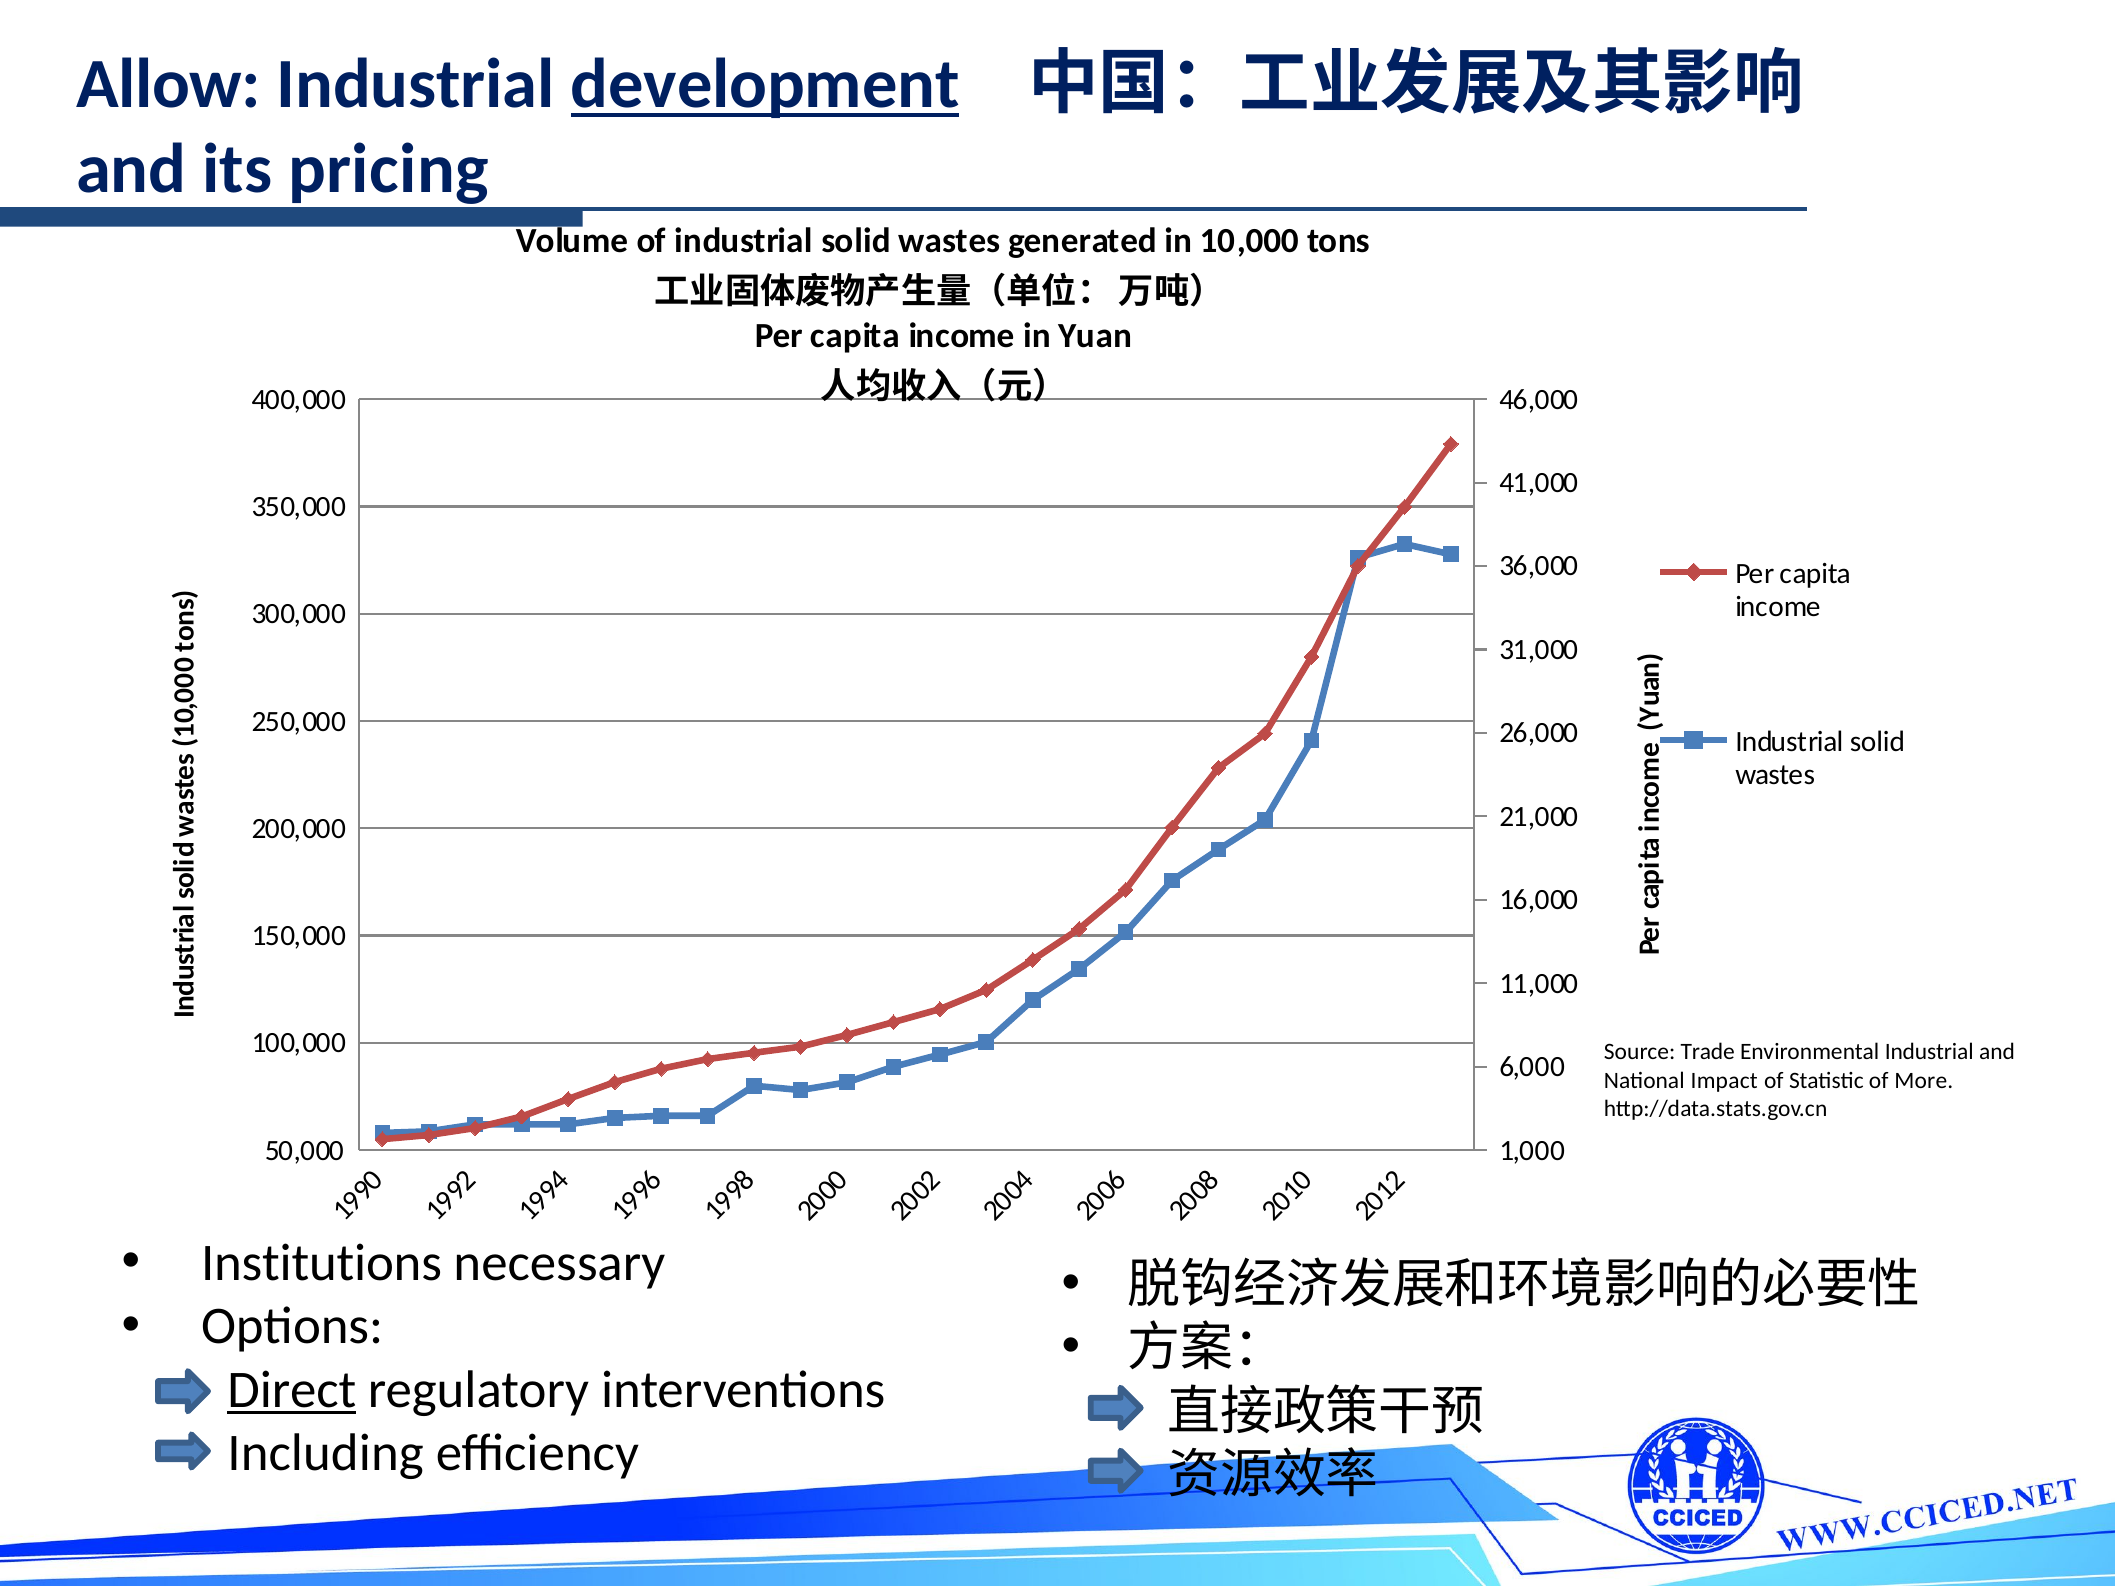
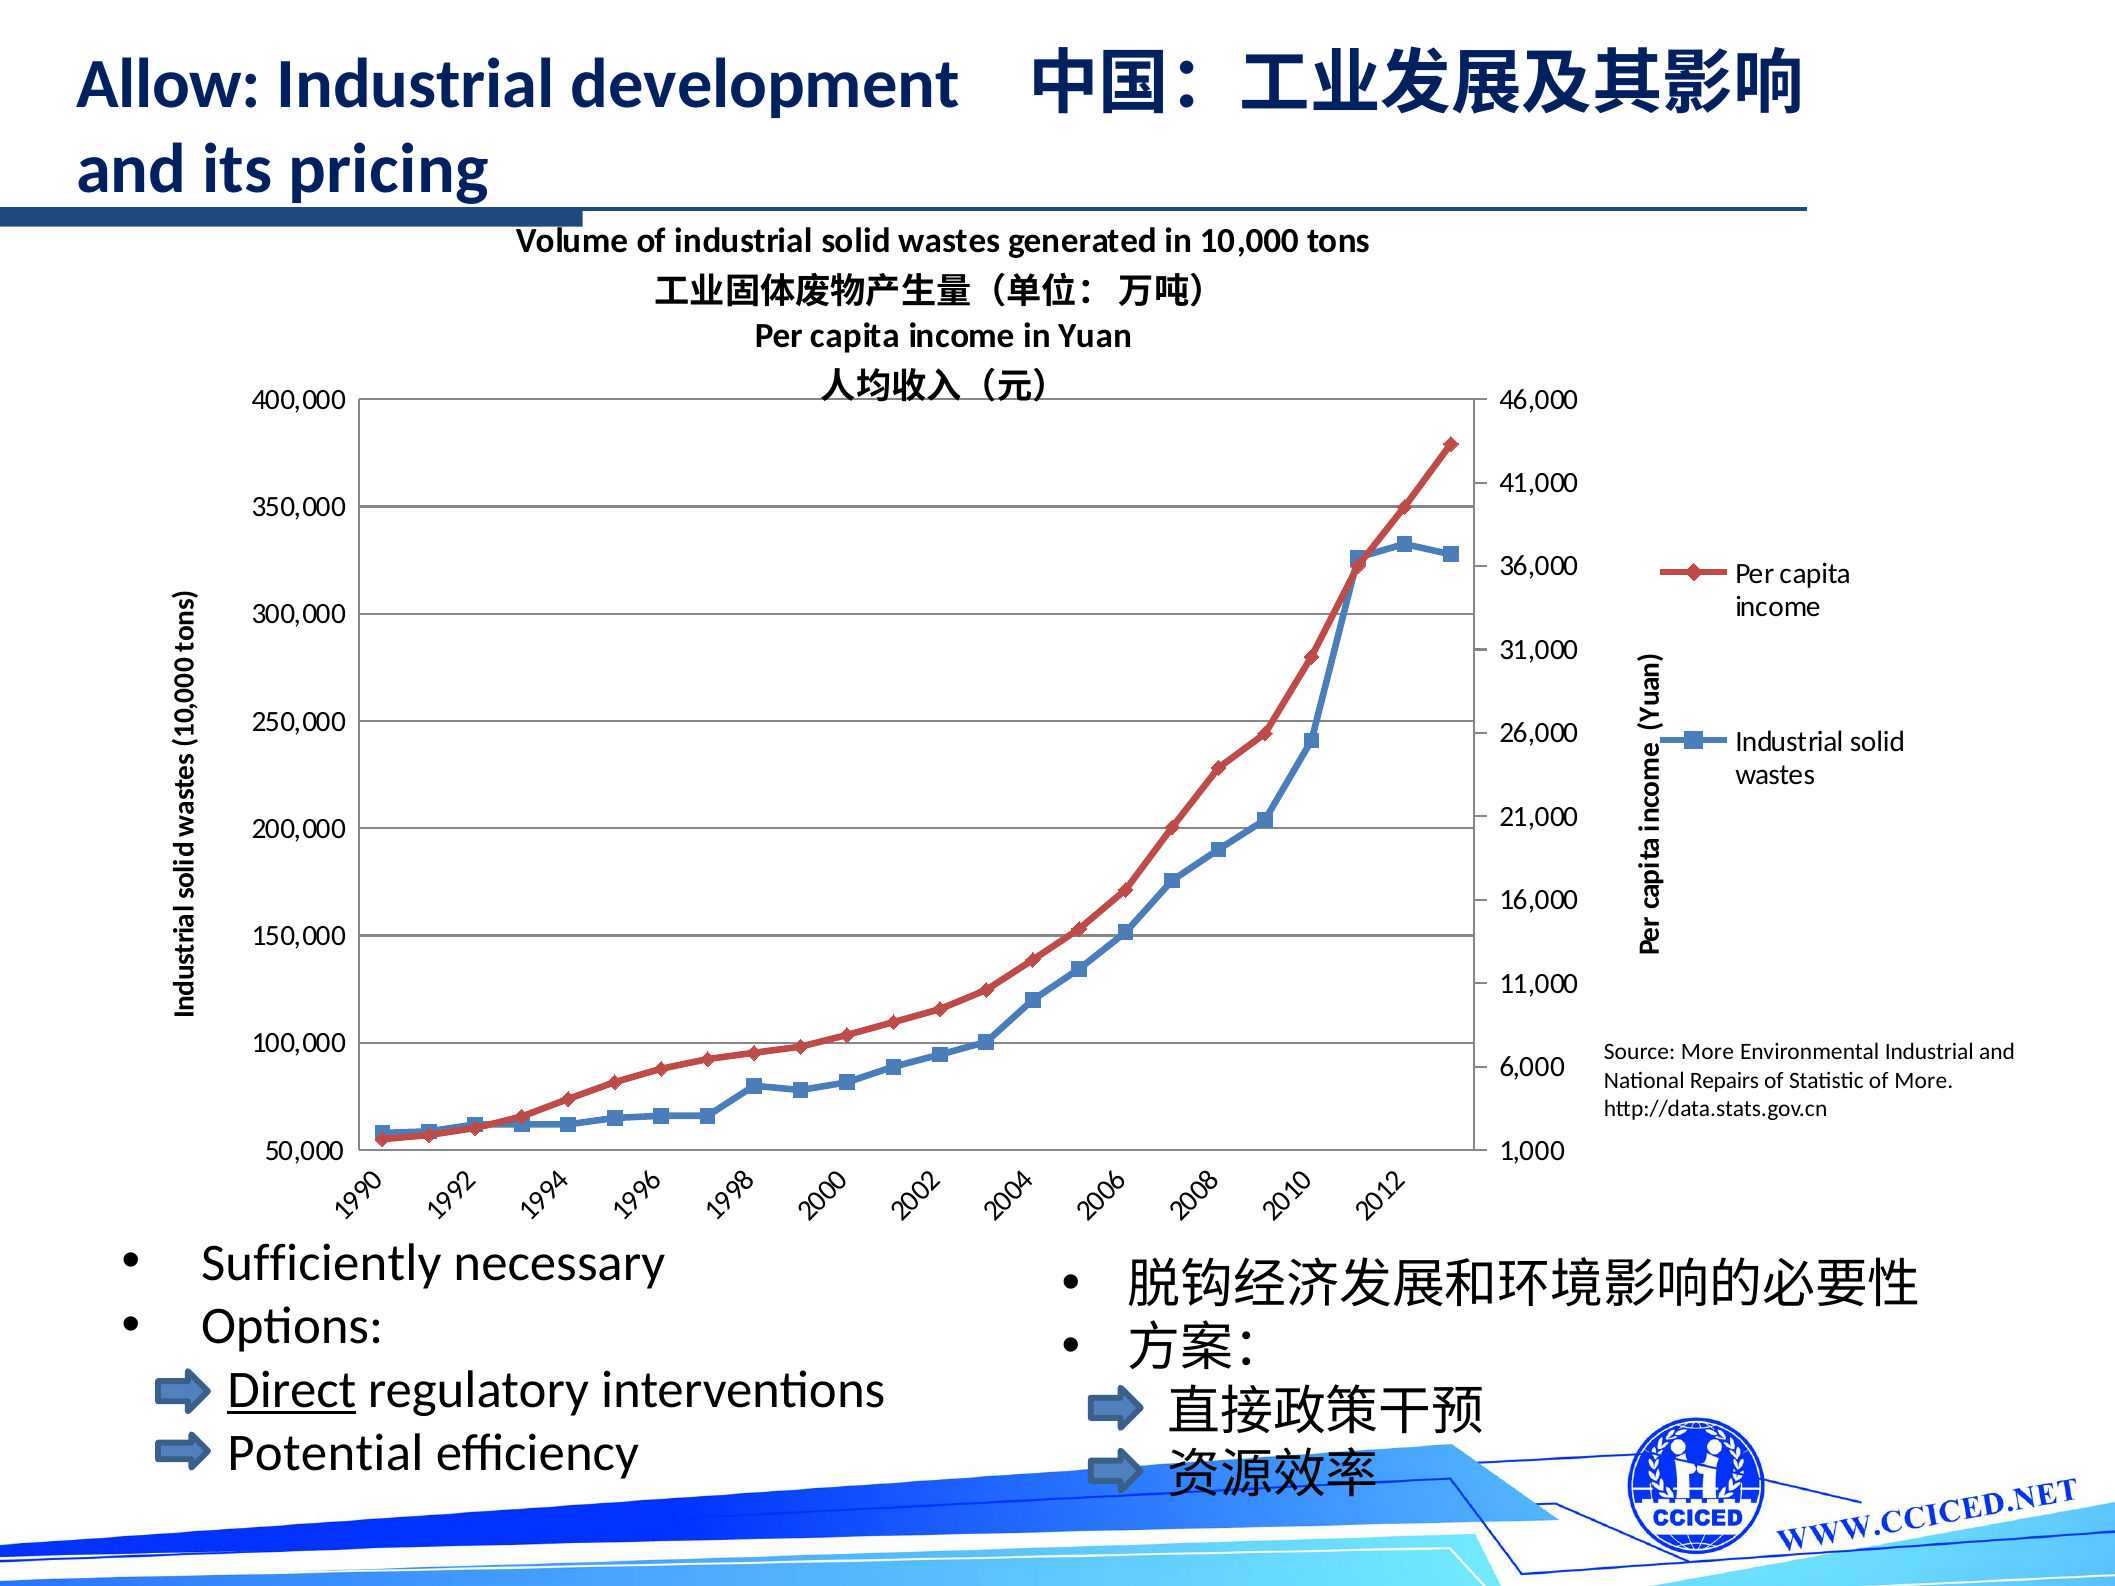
development underline: present -> none (765, 85)
Source Trade: Trade -> More (1707, 1052)
Impact: Impact -> Repairs (1724, 1080)
Institutions: Institutions -> Sufficiently (321, 1263)
Including: Including -> Potential (325, 1454)
